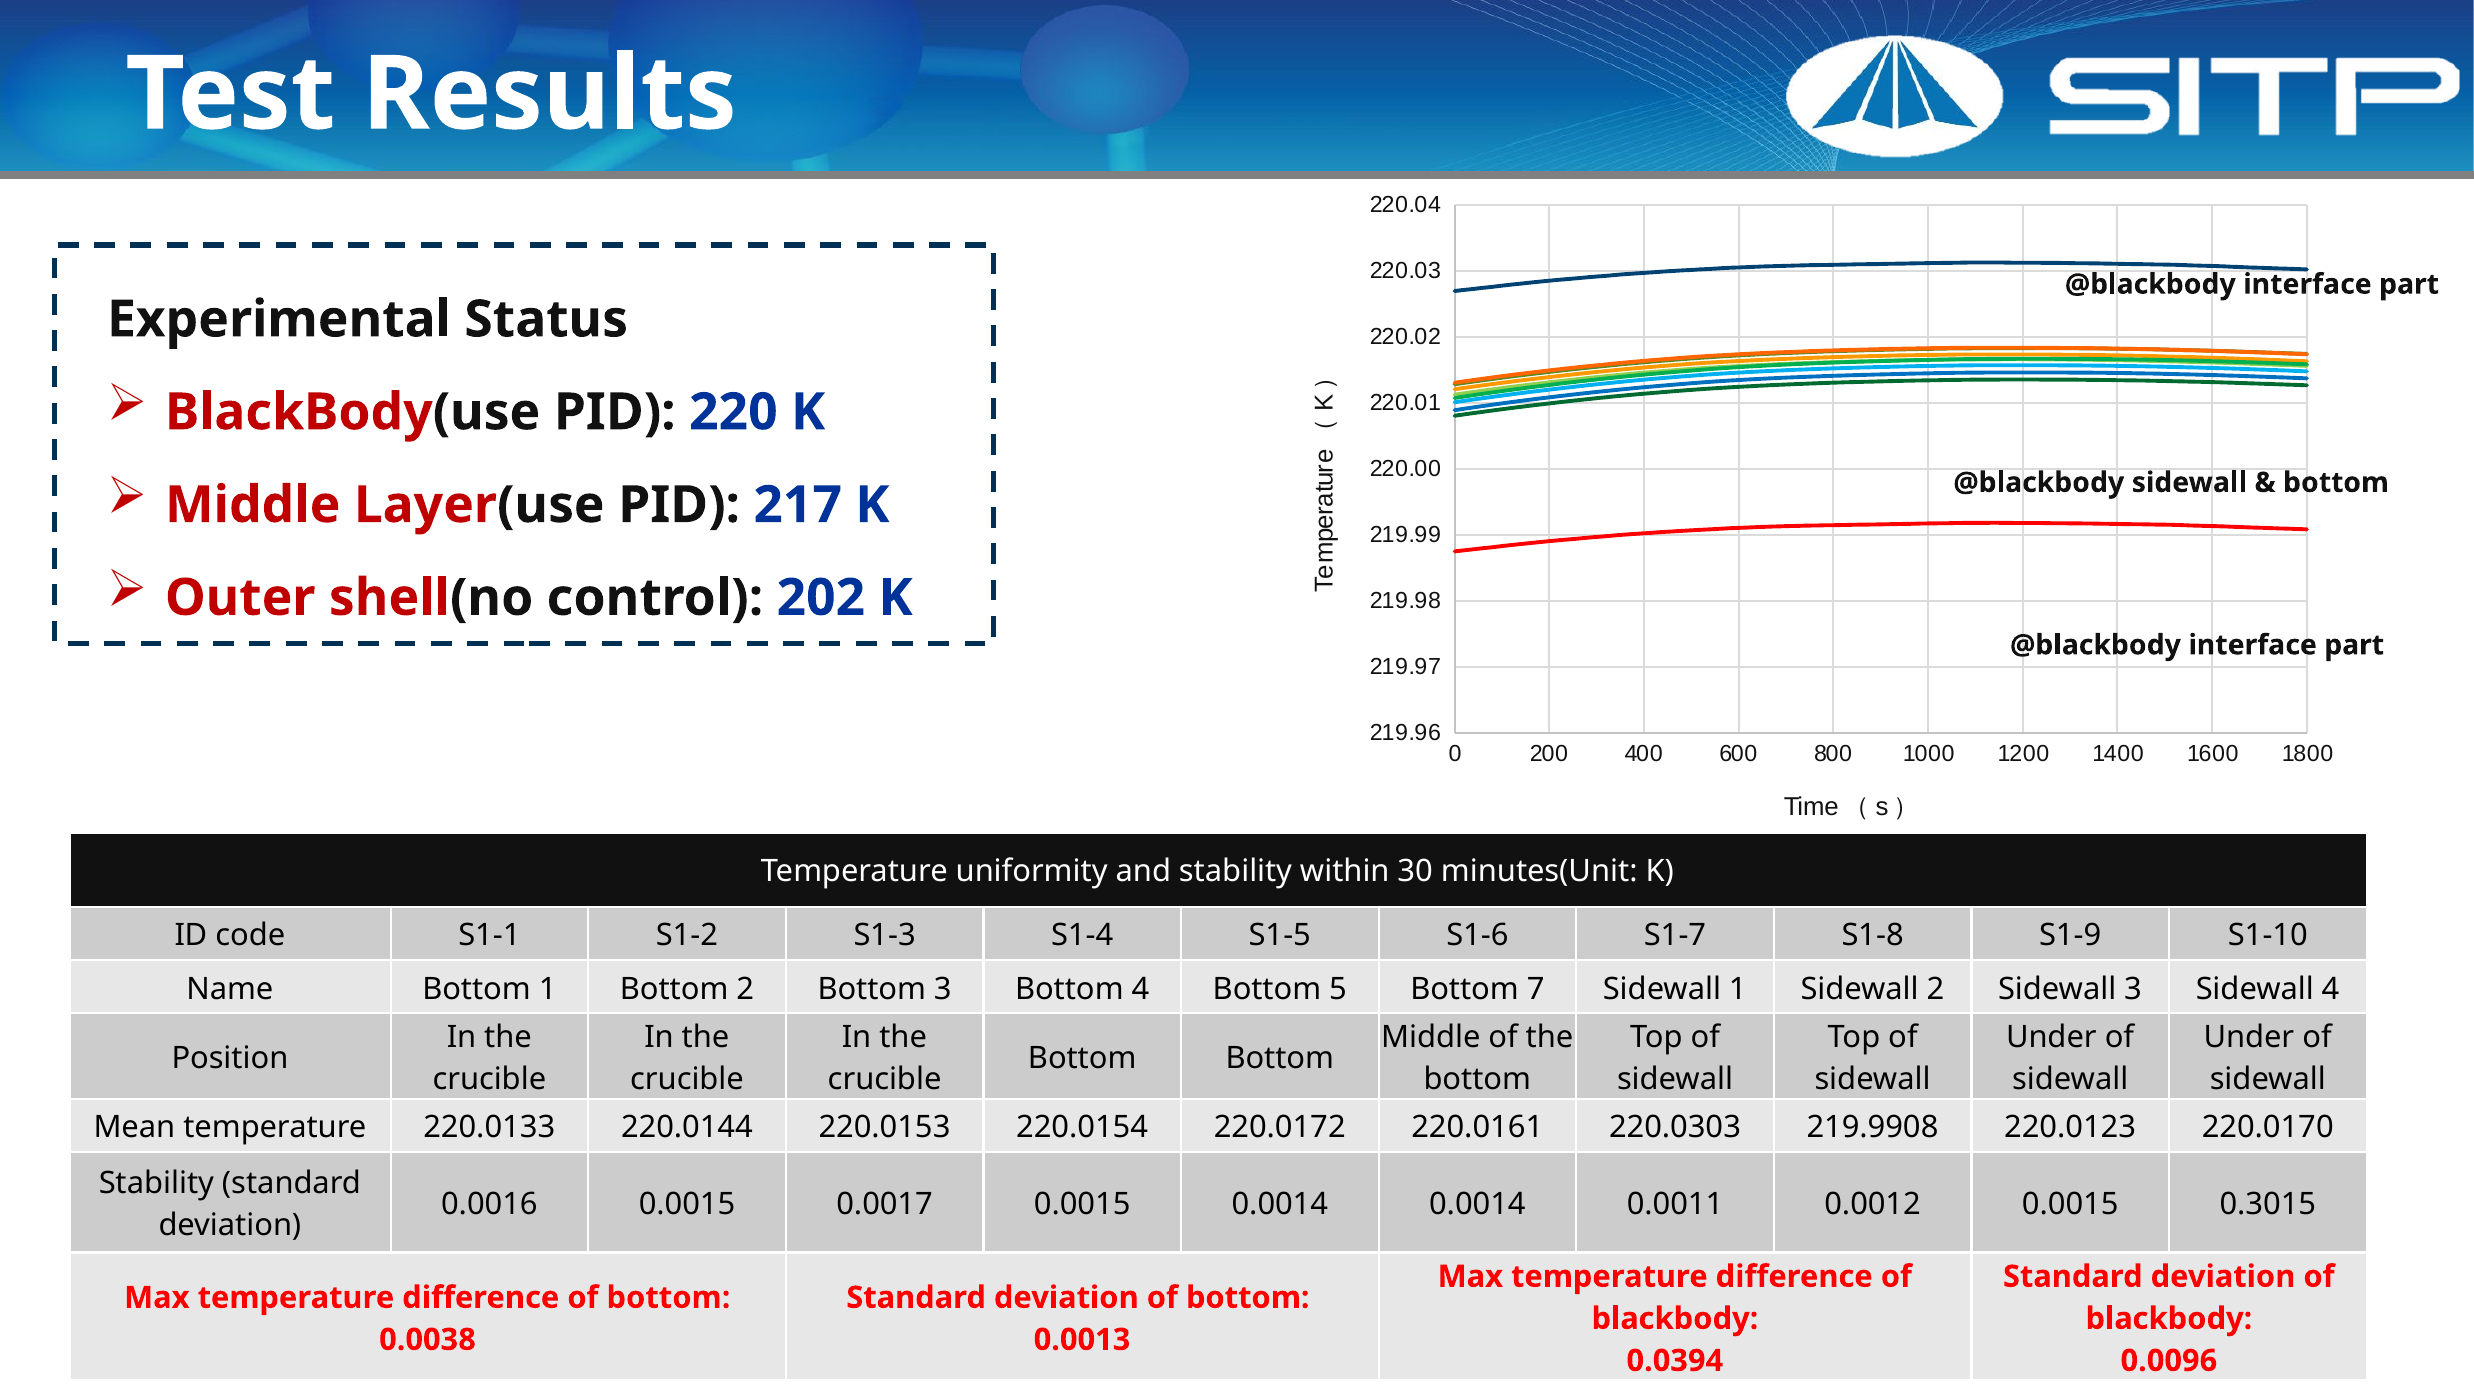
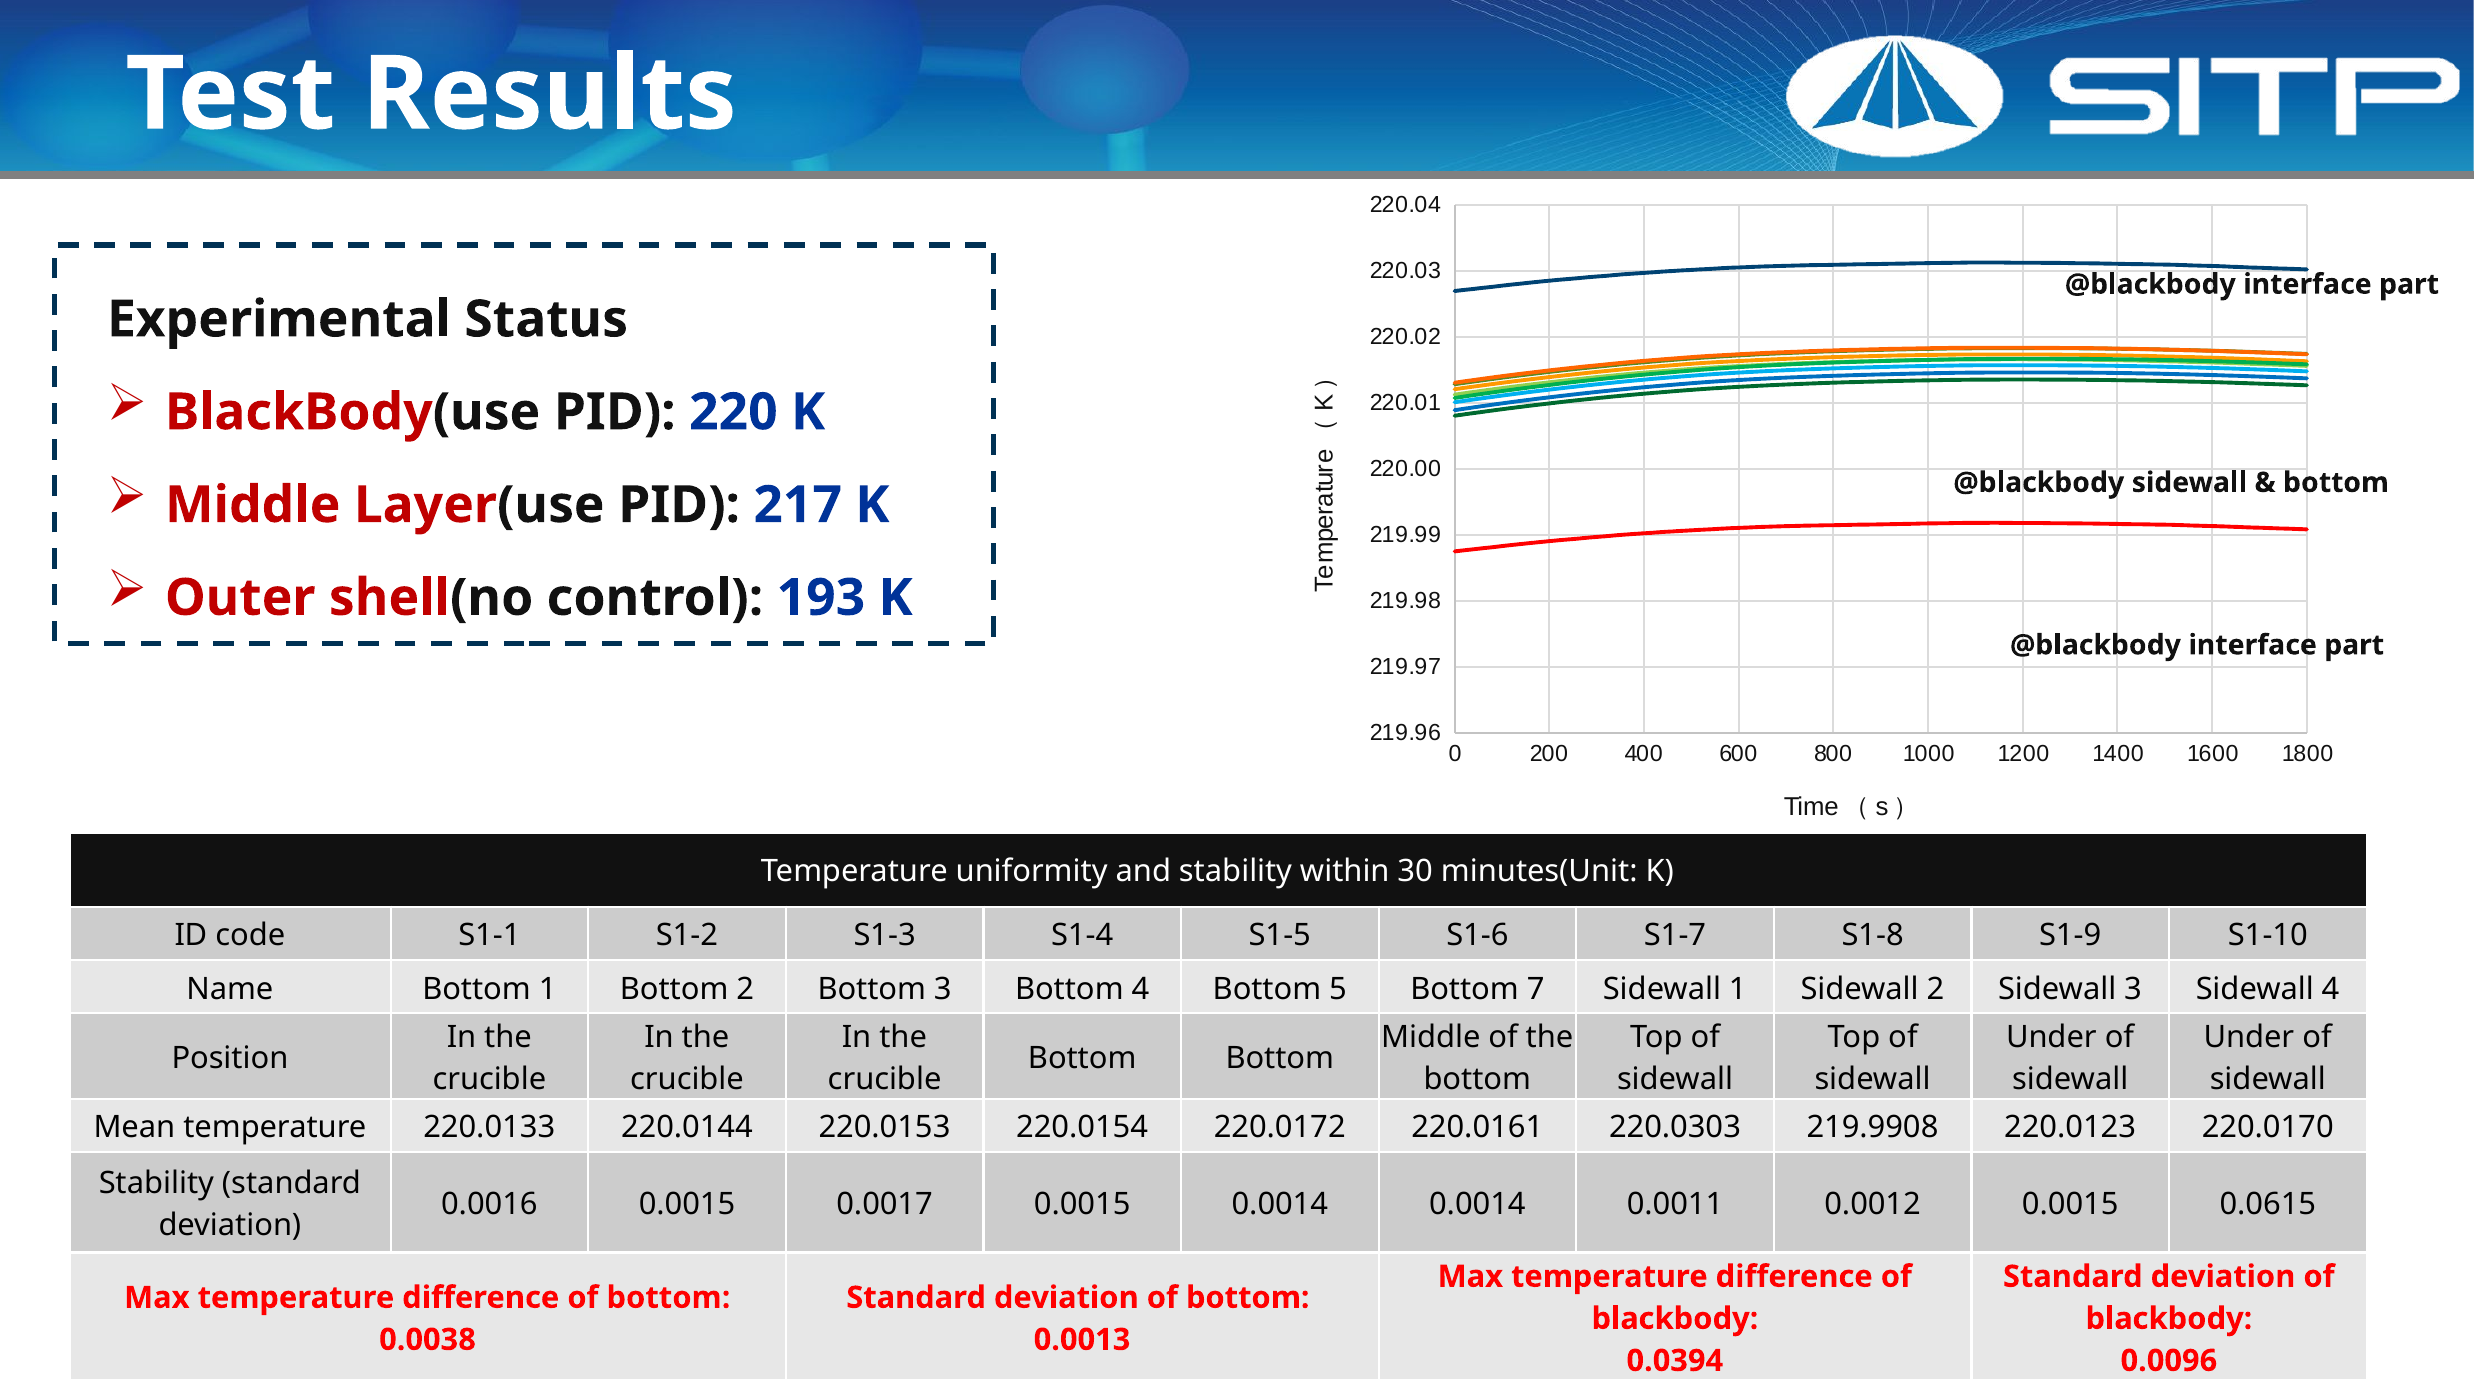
202: 202 -> 193 (821, 598)
0.3015: 0.3015 -> 0.0615 (2268, 1204)
